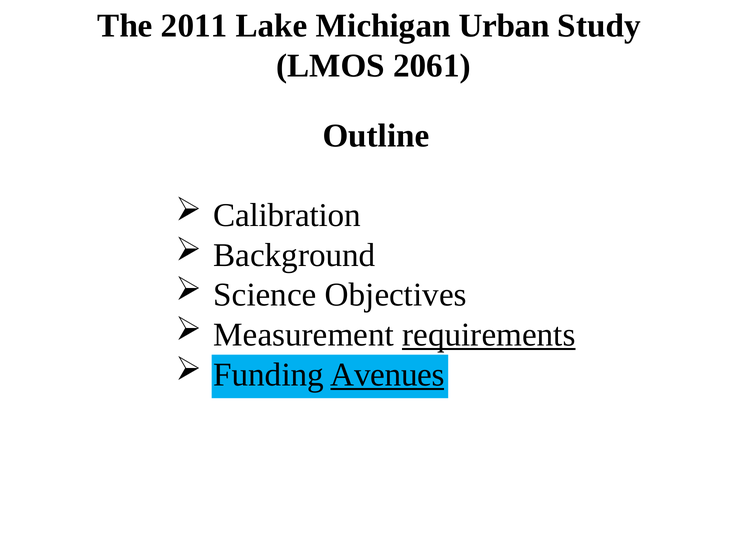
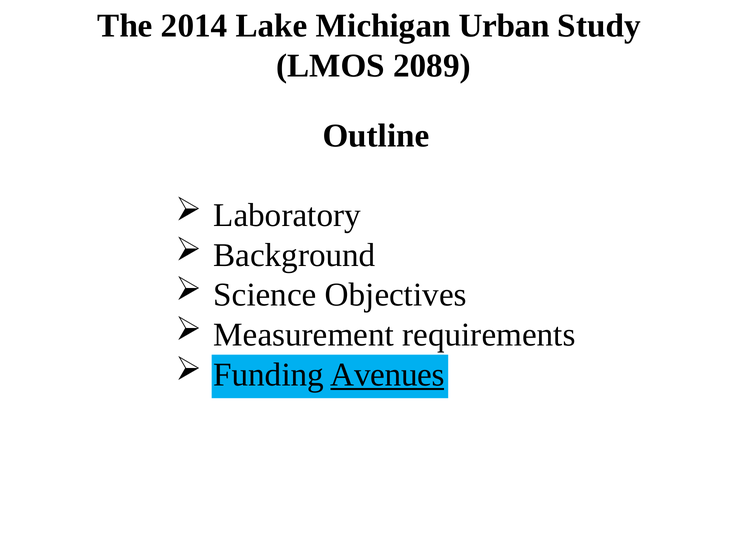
2011: 2011 -> 2014 (194, 26)
2061: 2061 -> 2089 (432, 66)
Calibration: Calibration -> Laboratory (287, 215)
requirements underline: present -> none (489, 335)
